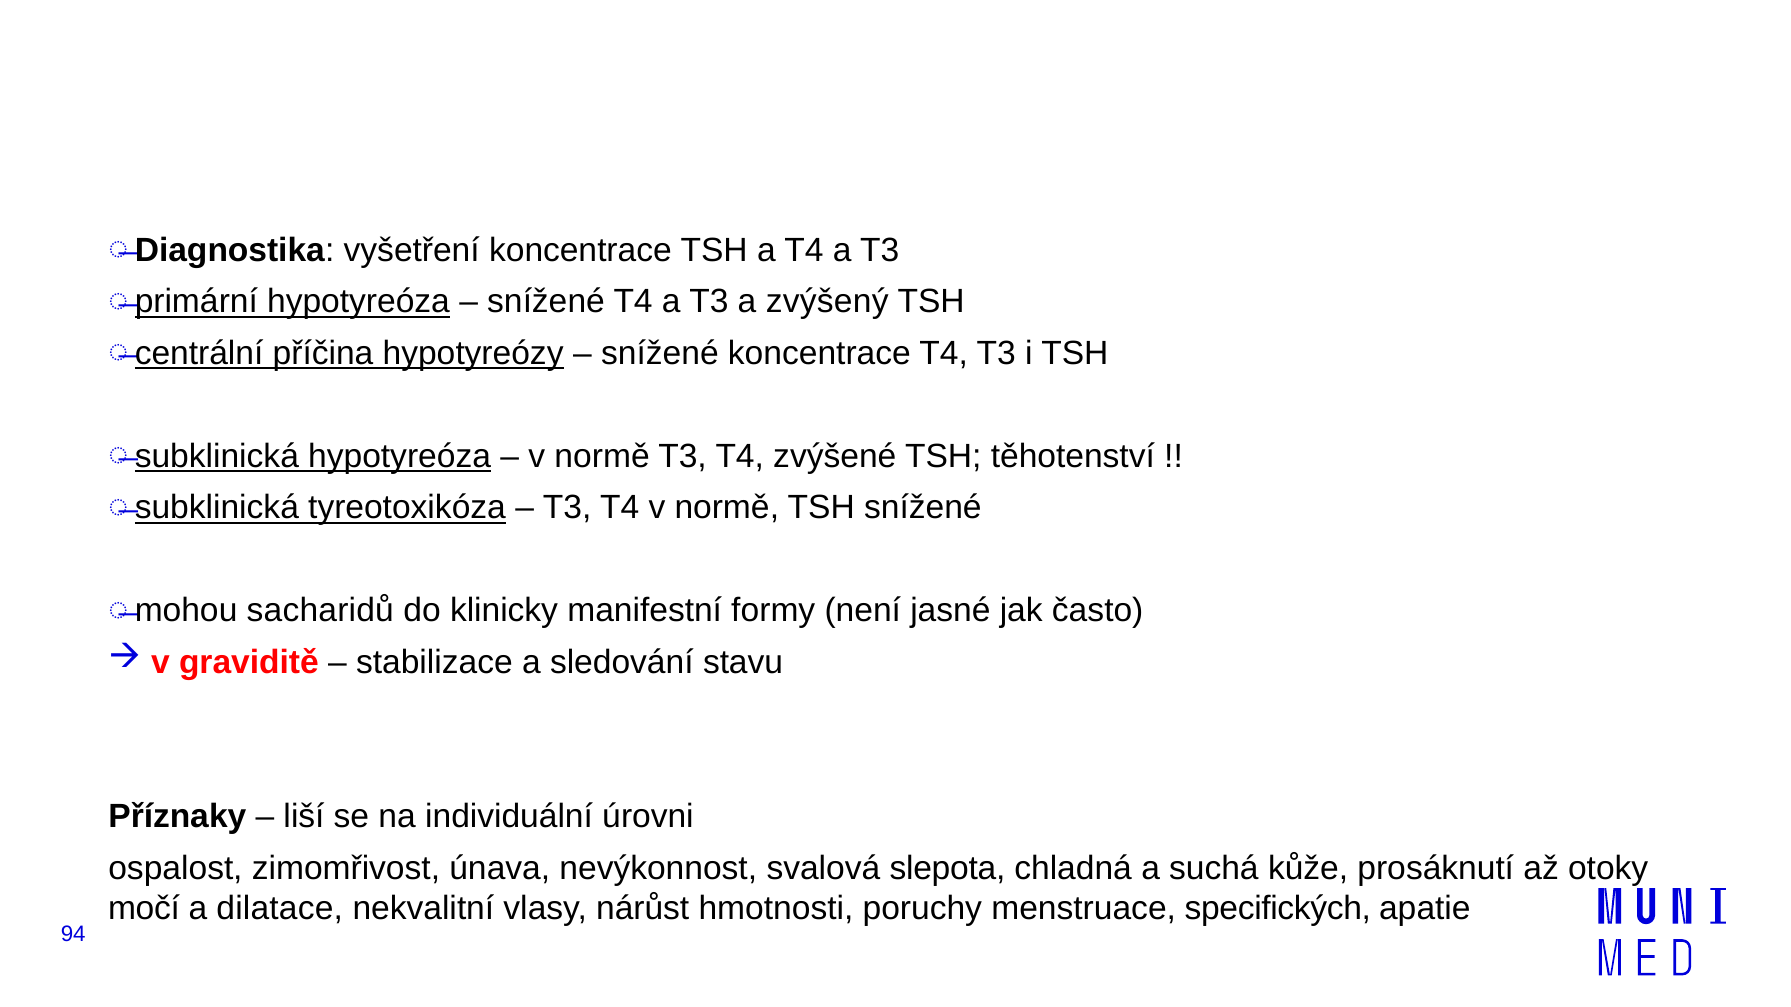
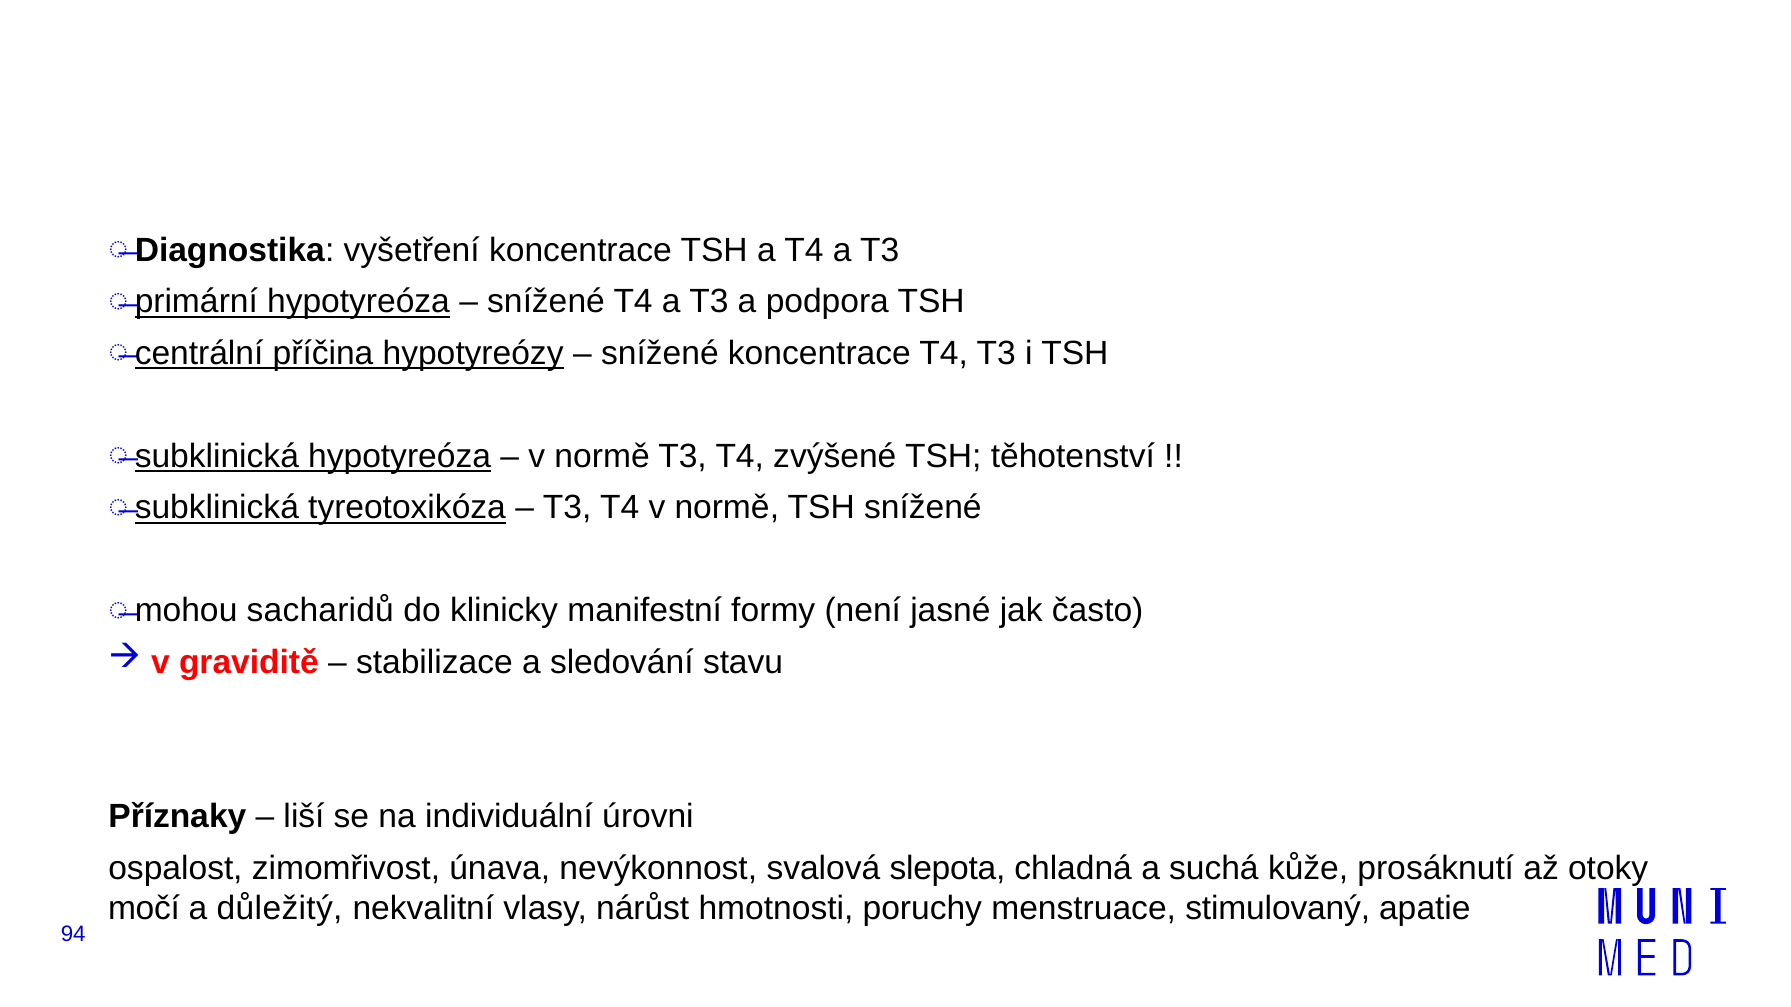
zvýšený: zvýšený -> podpora (827, 302)
dilatace: dilatace -> důležitý (280, 909)
specifických: specifických -> stimulovaný (1278, 909)
